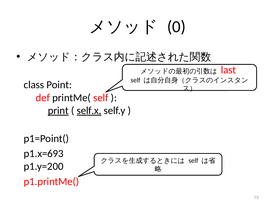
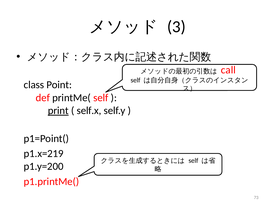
0: 0 -> 3 (176, 27)
last: last -> call (228, 70)
self.x underline: present -> none (89, 110)
p1.x=693: p1.x=693 -> p1.x=219 (44, 153)
